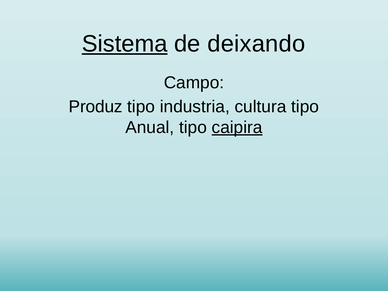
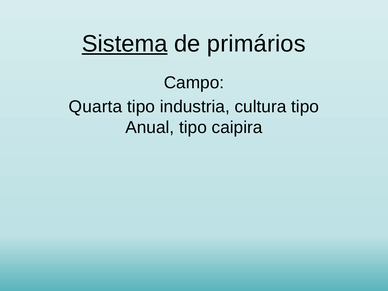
deixando: deixando -> primários (256, 44)
Produz: Produz -> Quarta (95, 107)
caipira underline: present -> none (237, 127)
